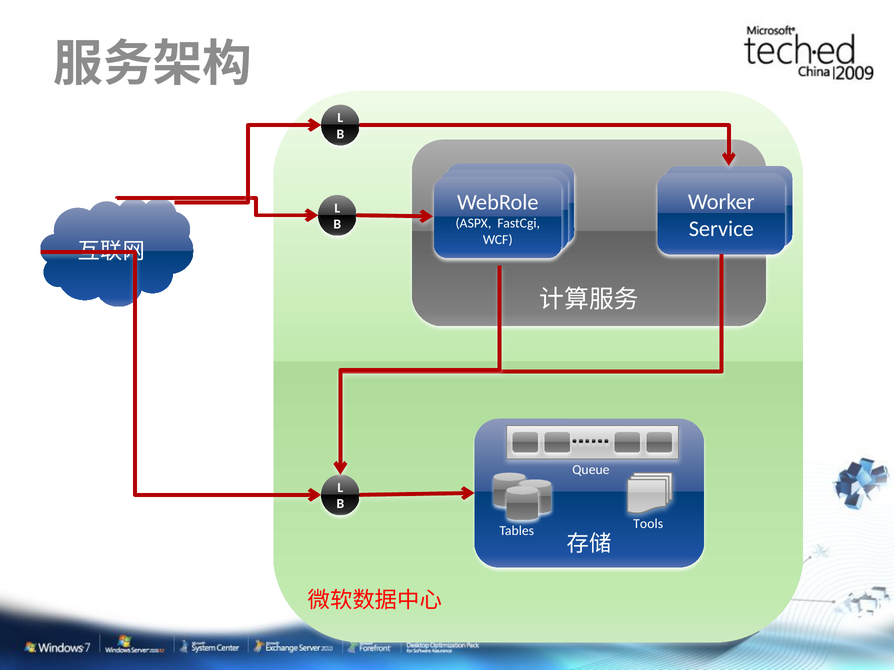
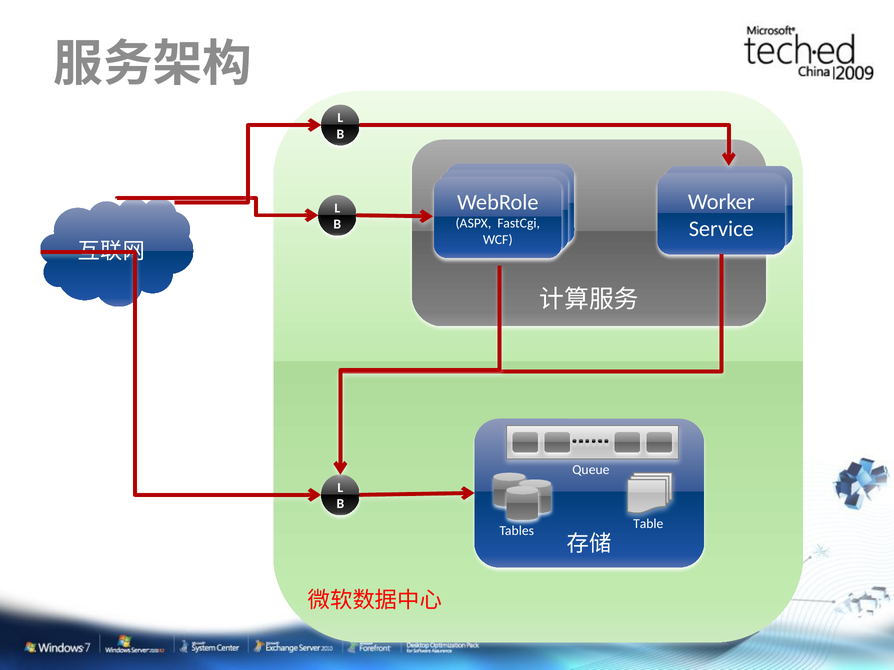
Tools: Tools -> Table (648, 524)
